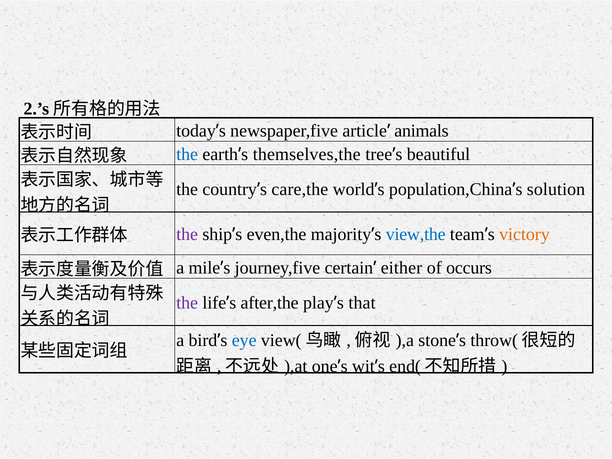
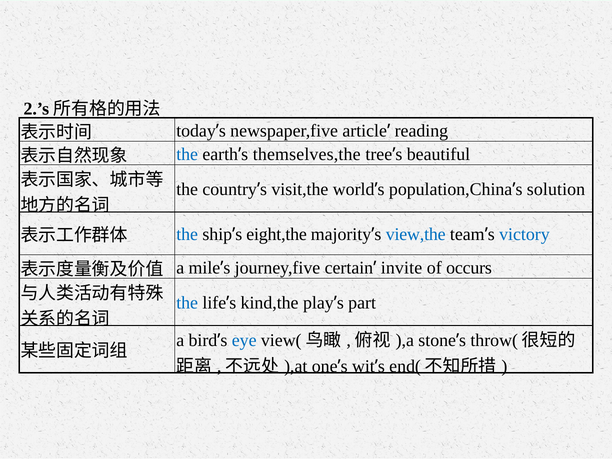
animals: animals -> reading (421, 131)
care,the: care,the -> visit,the (300, 189)
the colour: purple -> blue (187, 234)
even,the: even,the -> eight,the (277, 234)
victory colour: orange -> blue (524, 234)
either: either -> invite (402, 268)
the colour: purple -> blue (187, 303)
after,the: after,the -> kind,the (270, 303)
that: that -> part (362, 303)
